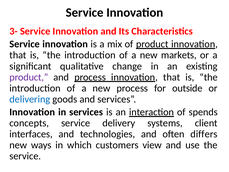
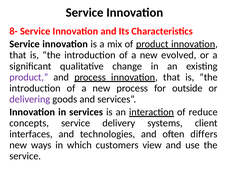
3-: 3- -> 8- (14, 31)
markets: markets -> evolved (179, 55)
delivering colour: blue -> purple (30, 99)
spends: spends -> reduce (203, 112)
